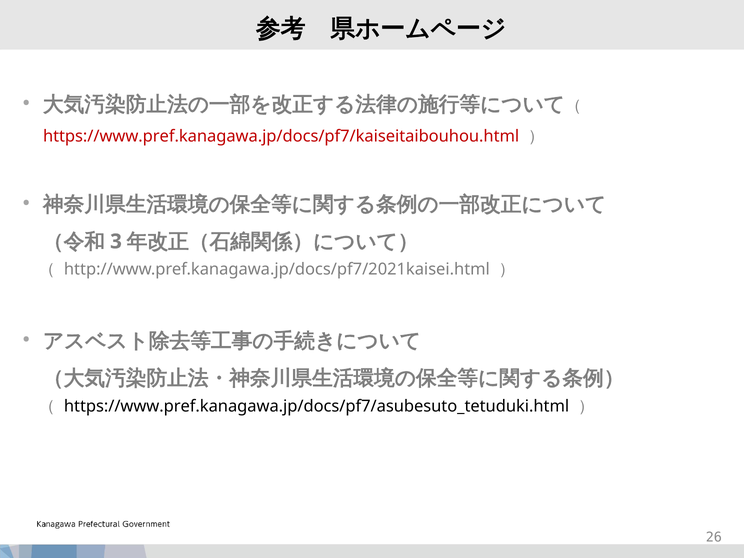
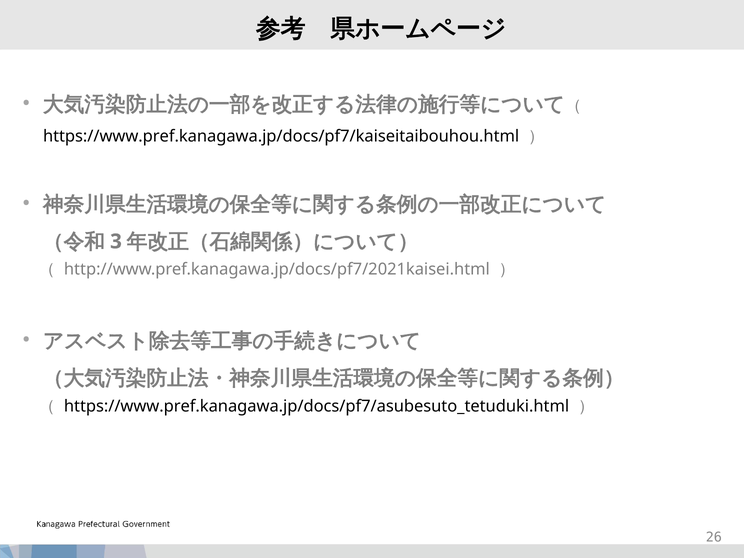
https://www.pref.kanagawa.jp/docs/pf7/kaiseitaibouhou.html colour: red -> black (281, 136)
